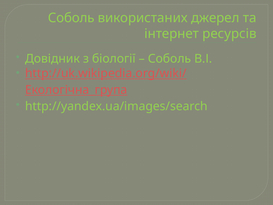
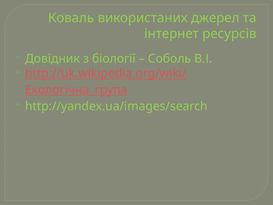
Соболь: Соболь -> Коваль (71, 18)
